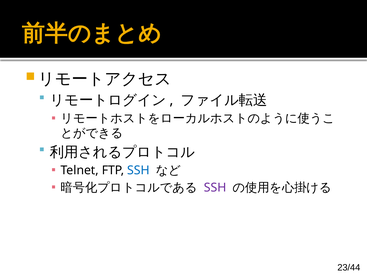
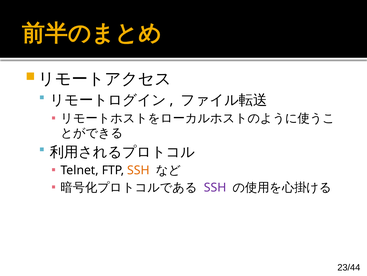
SSH colour: blue -> orange (138, 170)
